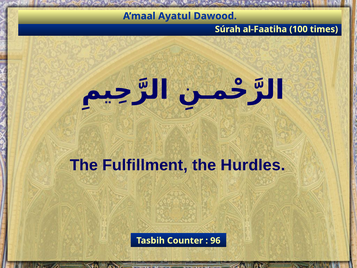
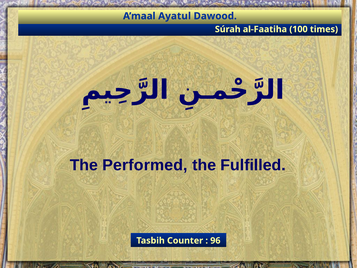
Fulfillment: Fulfillment -> Performed (145, 165)
Hurdles: Hurdles -> Fulfilled (253, 165)
